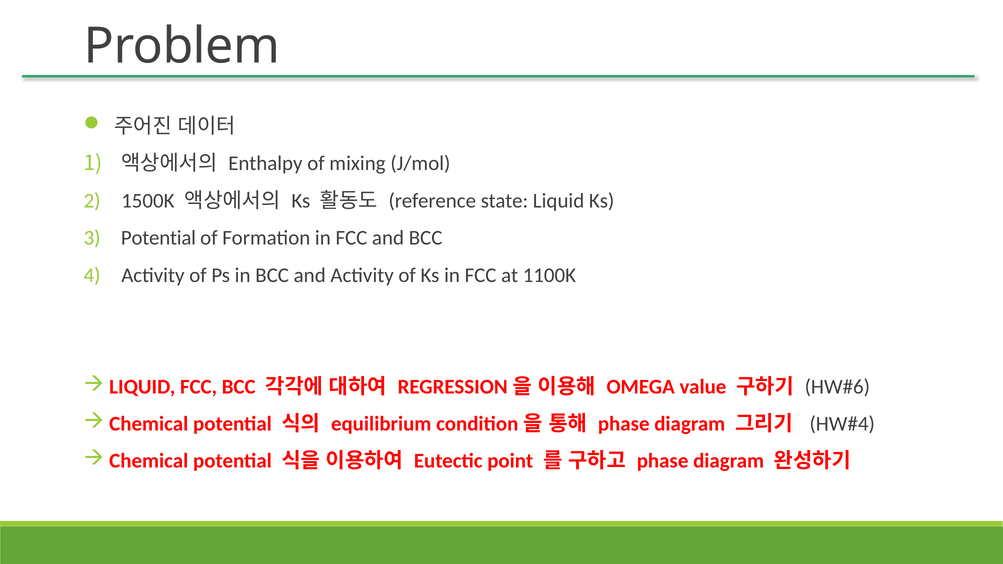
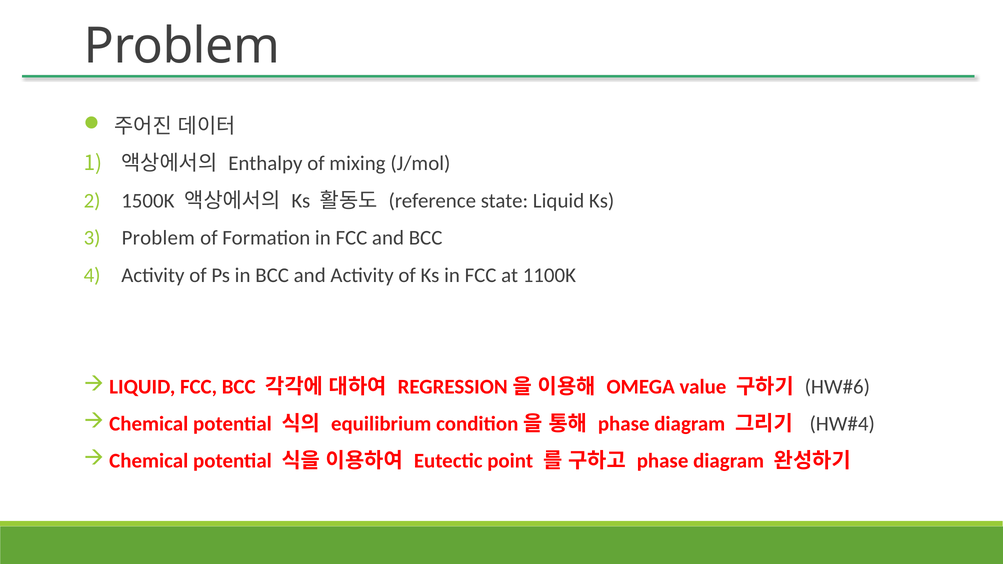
Potential: Potential -> Problem (158, 238)
